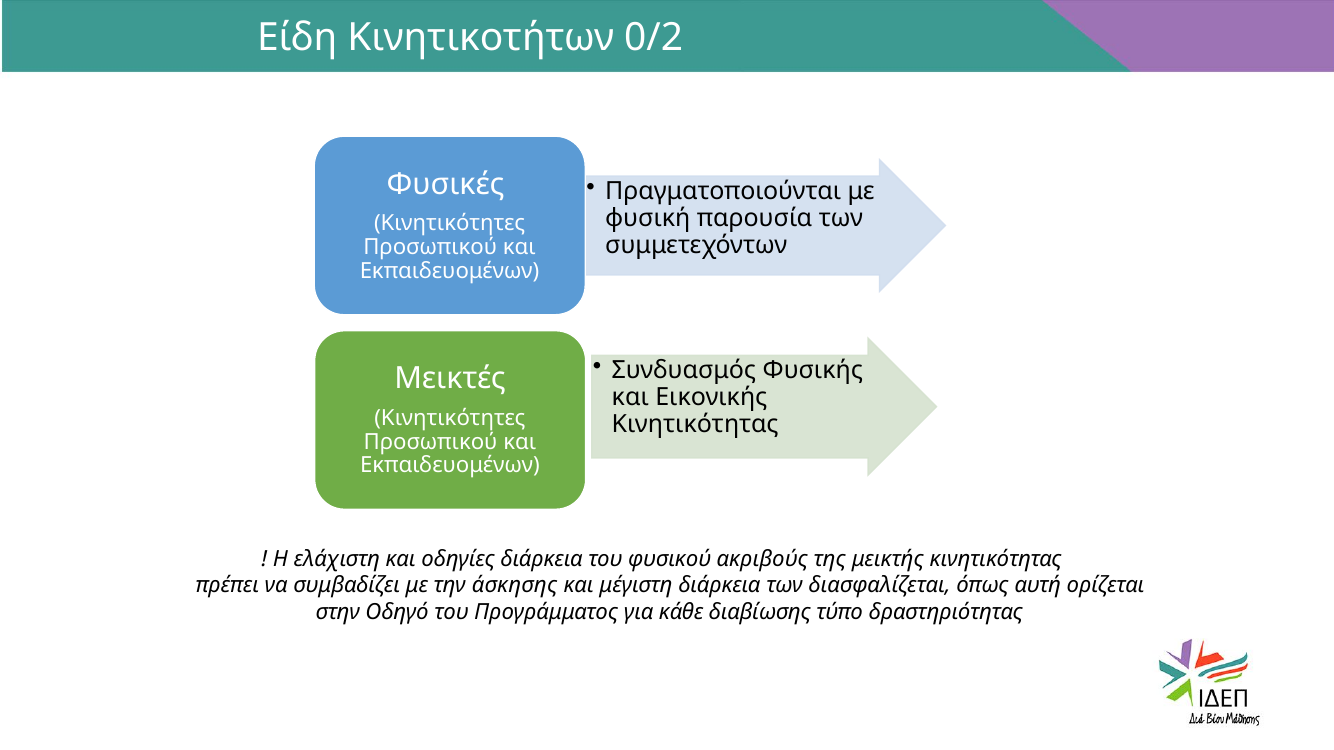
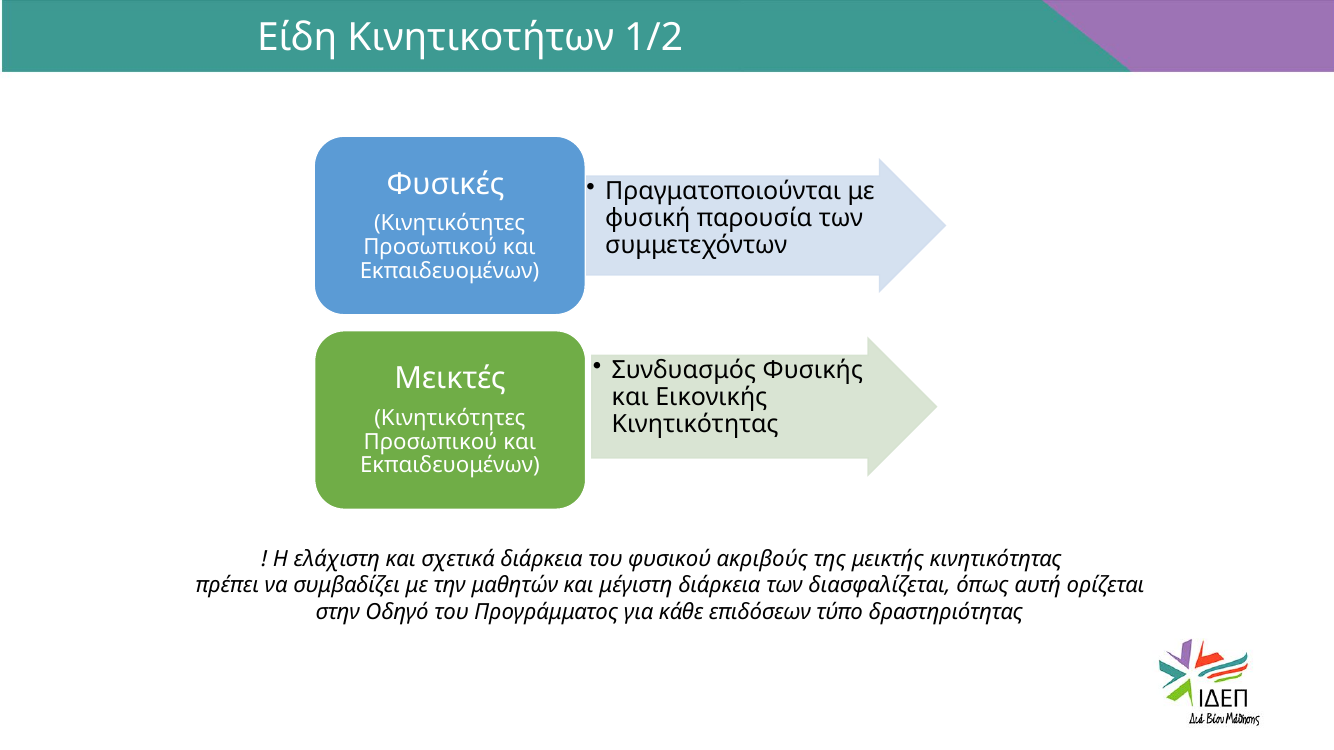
0/2: 0/2 -> 1/2 (654, 38)
οδηγίες: οδηγίες -> σχετικά (458, 559)
άσκησης: άσκησης -> μαθητών (515, 586)
διαβίωσης: διαβίωσης -> επιδόσεων (760, 612)
